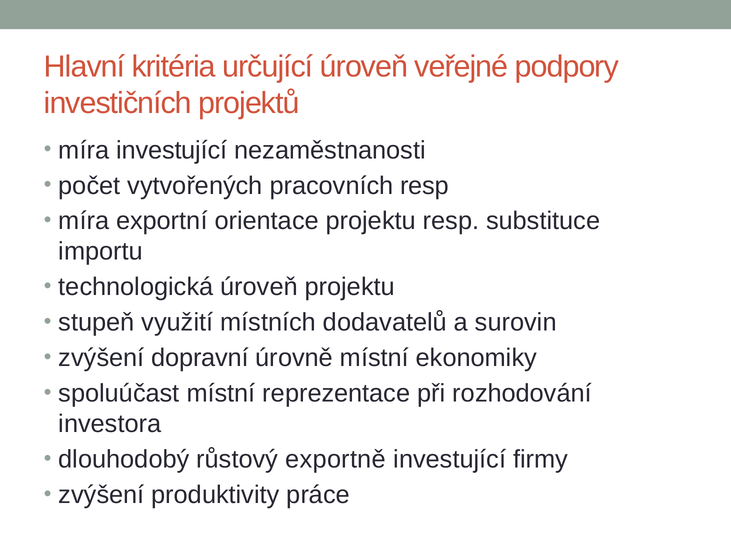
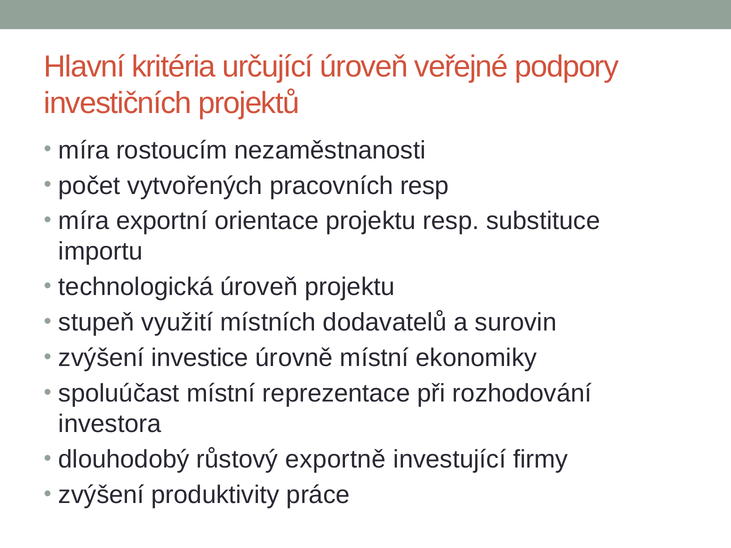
míra investující: investující -> rostoucím (172, 150)
dopravní: dopravní -> investice (200, 358)
